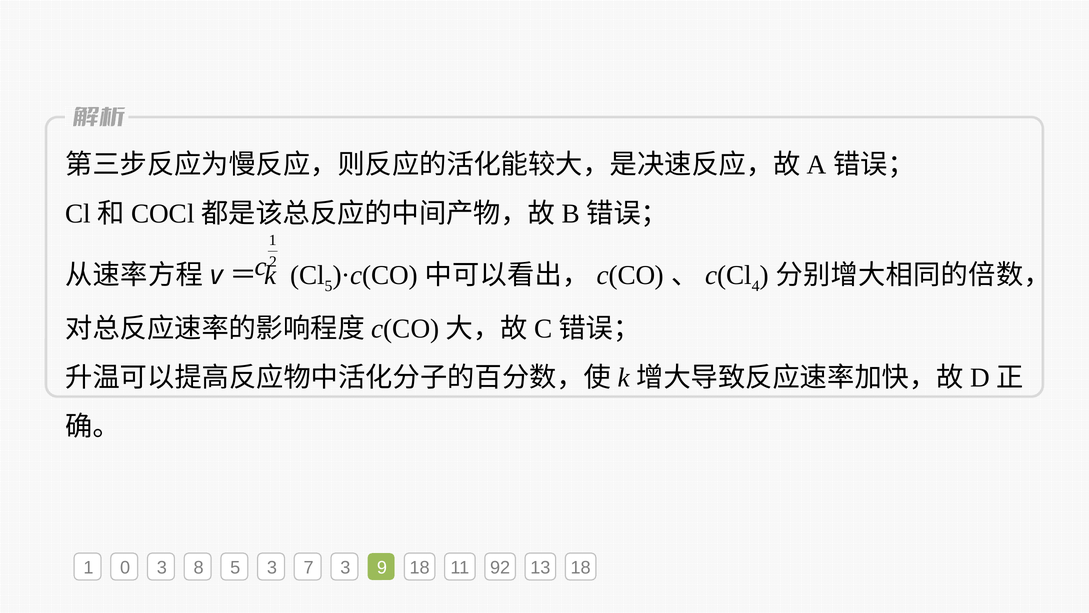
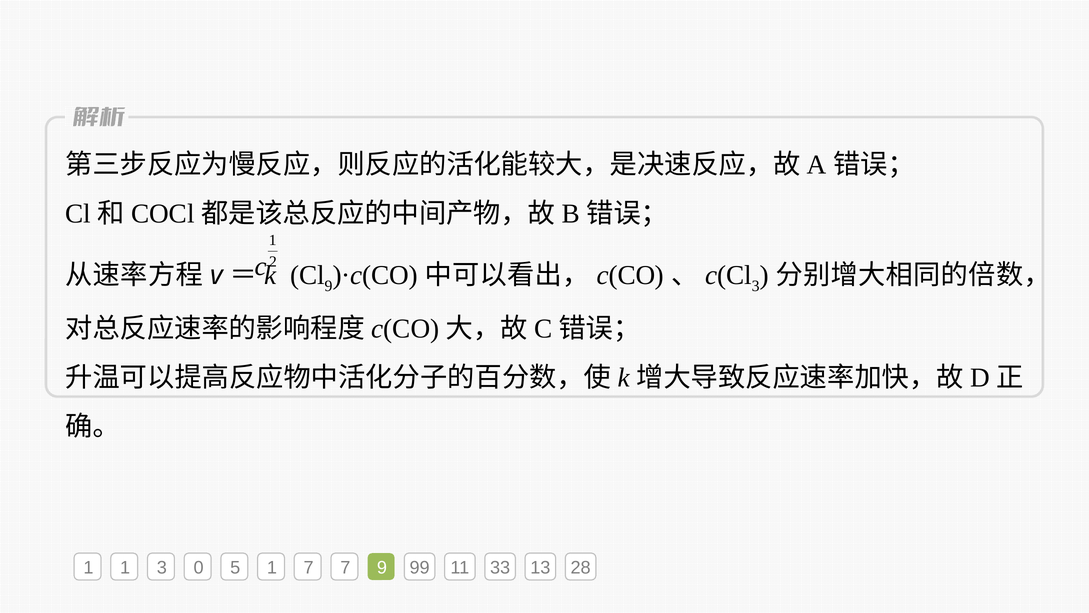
5: 5 -> 9 (329, 286)
4: 4 -> 3 (756, 286)
1 0: 0 -> 1 (125, 567)
8: 8 -> 0 (199, 567)
5 3: 3 -> 1 (272, 567)
7 3: 3 -> 7 (345, 567)
9 18: 18 -> 99 (420, 567)
92: 92 -> 33 (500, 567)
13 18: 18 -> 28 (581, 567)
